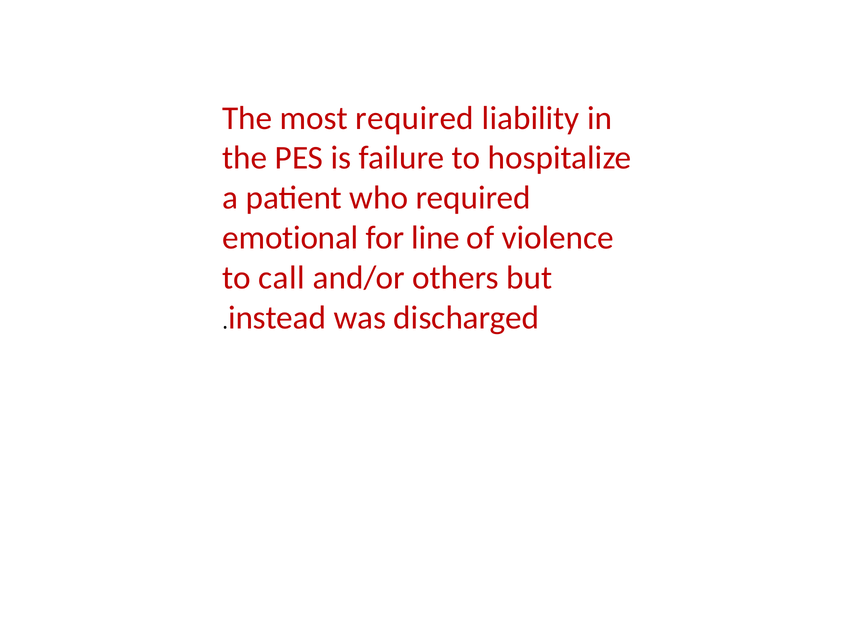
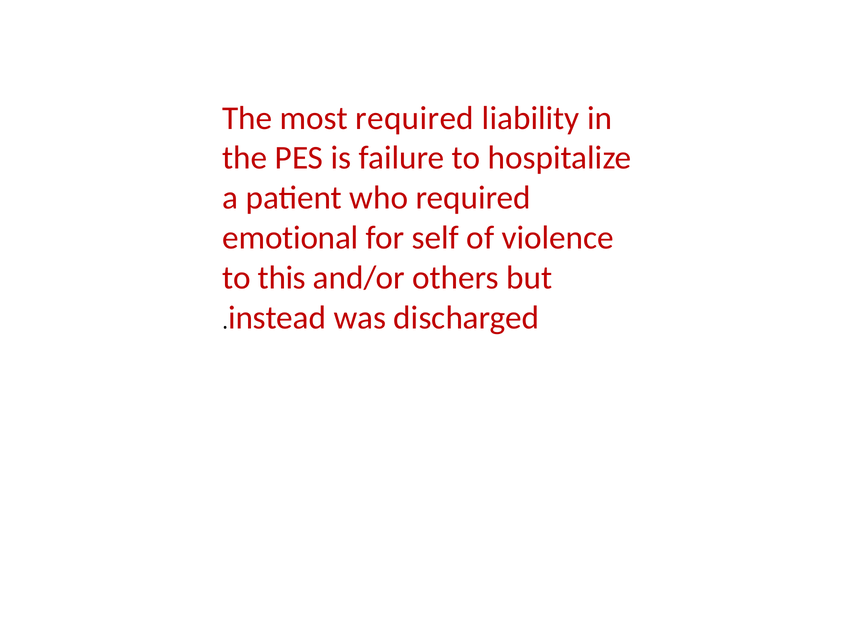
line: line -> self (435, 238)
call: call -> this (282, 278)
